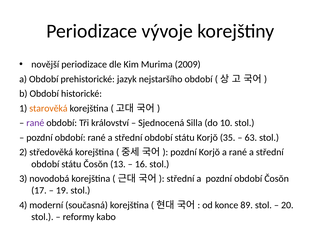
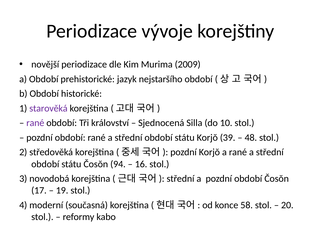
starověká colour: orange -> purple (48, 108)
35: 35 -> 39 (228, 137)
63: 63 -> 48 (251, 137)
13: 13 -> 94 (118, 164)
89: 89 -> 58 (247, 205)
